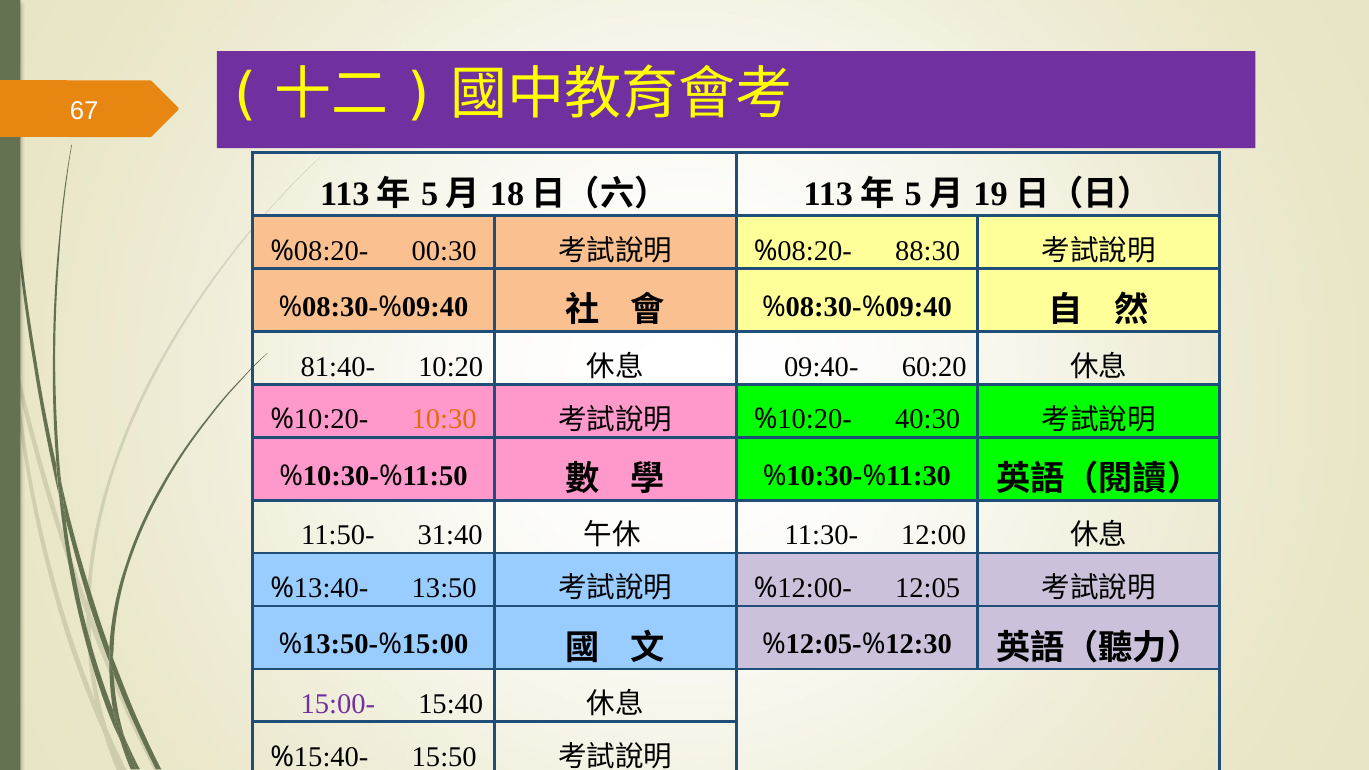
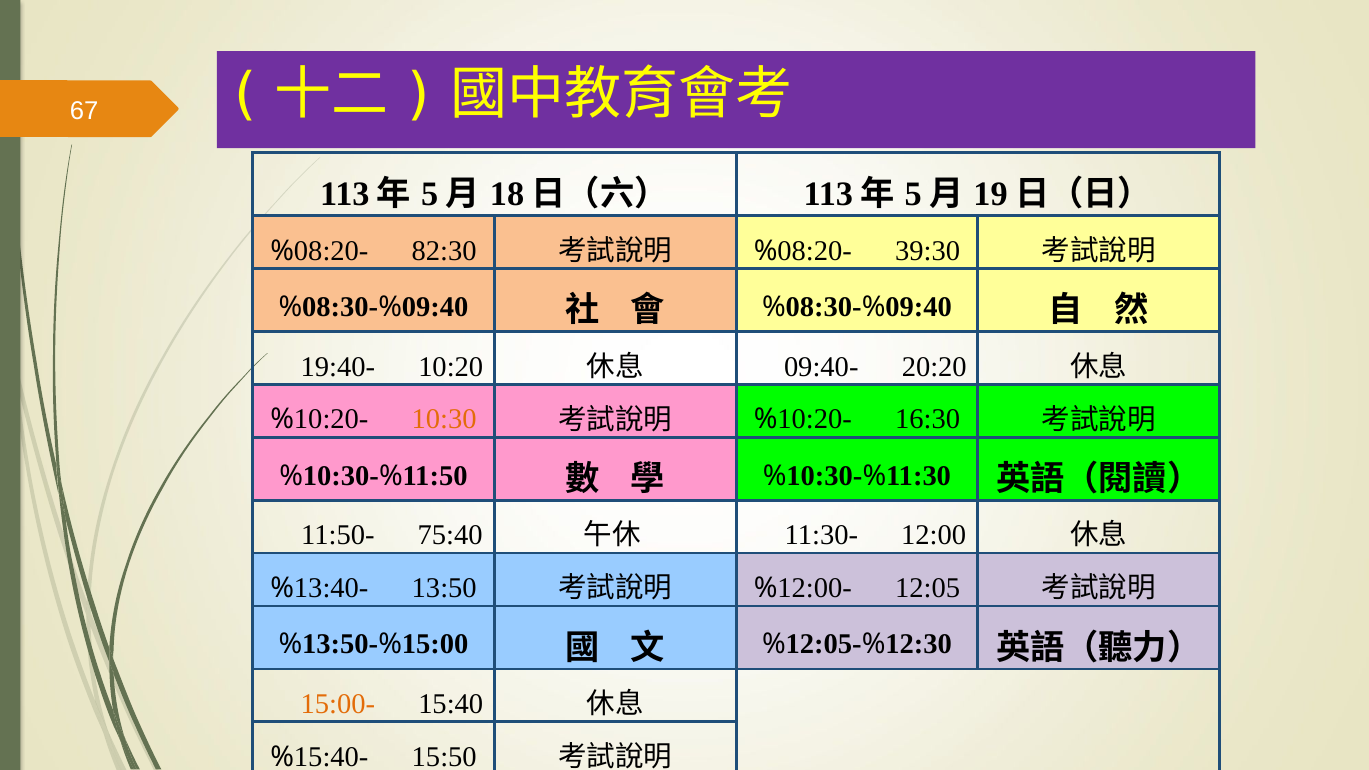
00:30: 00:30 -> 82:30 (444, 251)
88:30: 88:30 -> 39:30 (928, 251)
81:40-: 81:40- -> 19:40- (338, 367)
60:20: 60:20 -> 20:20 (934, 367)
40:30: 40:30 -> 16:30 (928, 420)
31:40: 31:40 -> 75:40 (450, 535)
15:00- colour: purple -> orange (338, 704)
